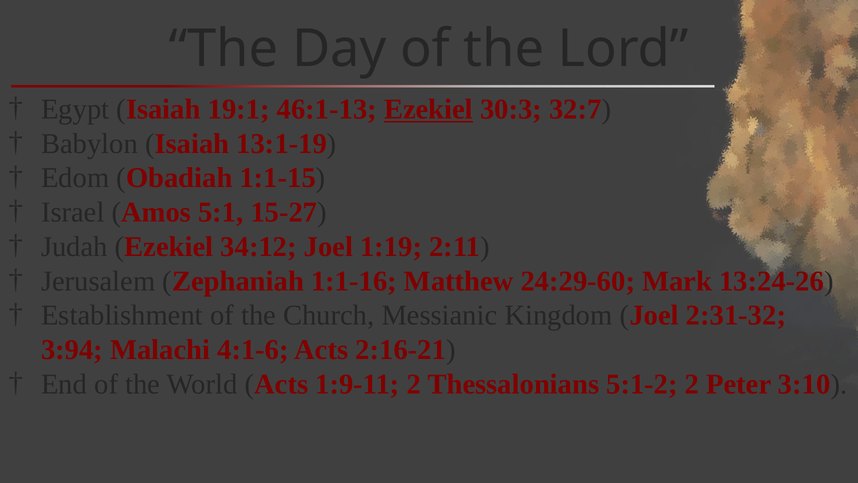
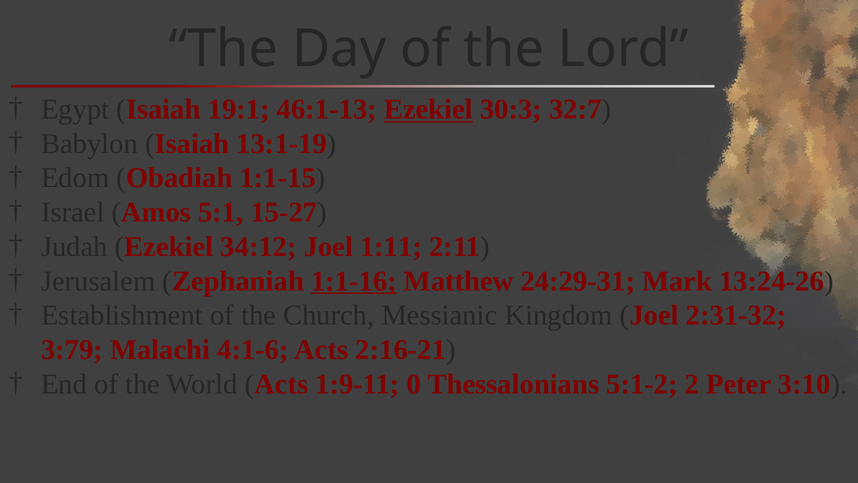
1:19: 1:19 -> 1:11 (391, 247)
1:1-16 underline: none -> present (354, 281)
24:29-60: 24:29-60 -> 24:29-31 (578, 281)
3:94: 3:94 -> 3:79 (72, 349)
1:9-11 2: 2 -> 0 (414, 384)
